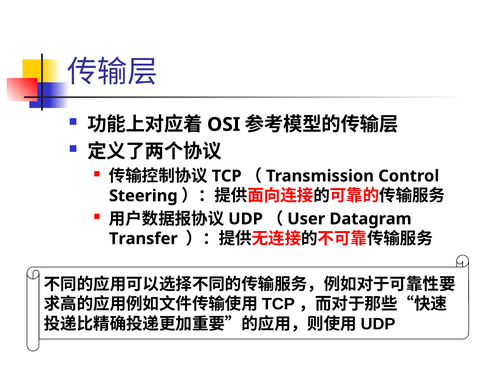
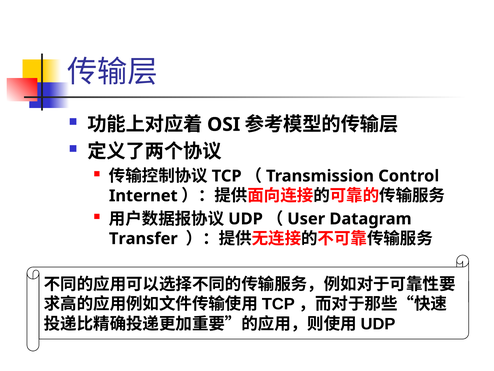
Steering: Steering -> Internet (143, 196)
